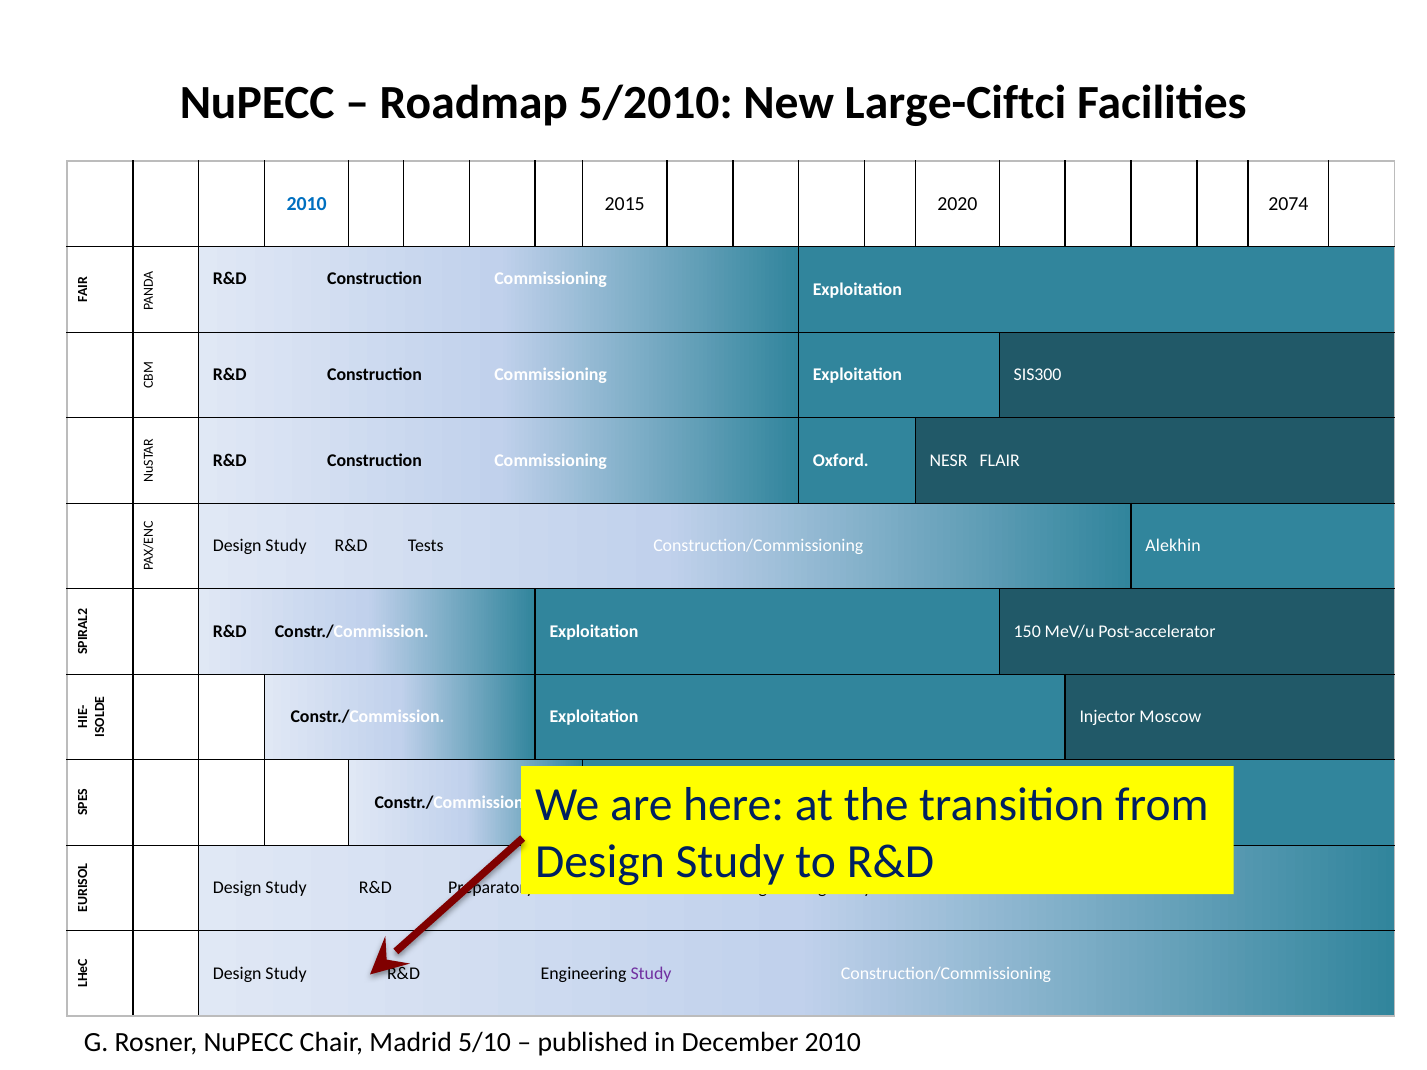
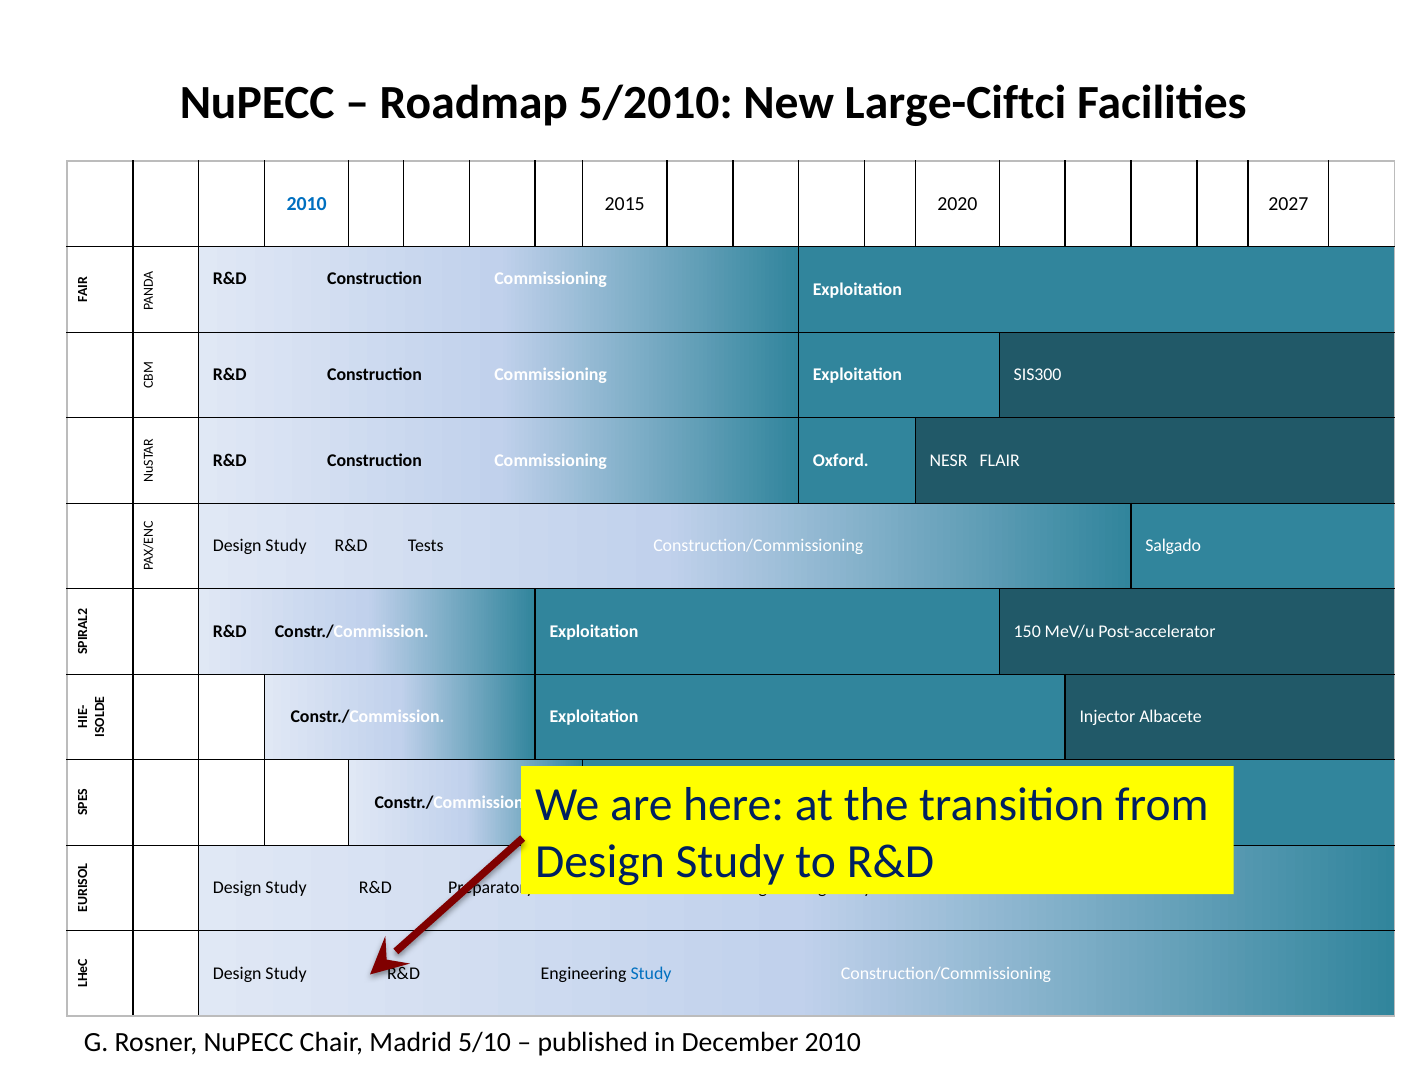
2074: 2074 -> 2027 (1288, 204)
Alekhin: Alekhin -> Salgado (1173, 546)
Moscow: Moscow -> Albacete (1170, 717)
Study colour: purple -> blue (651, 974)
